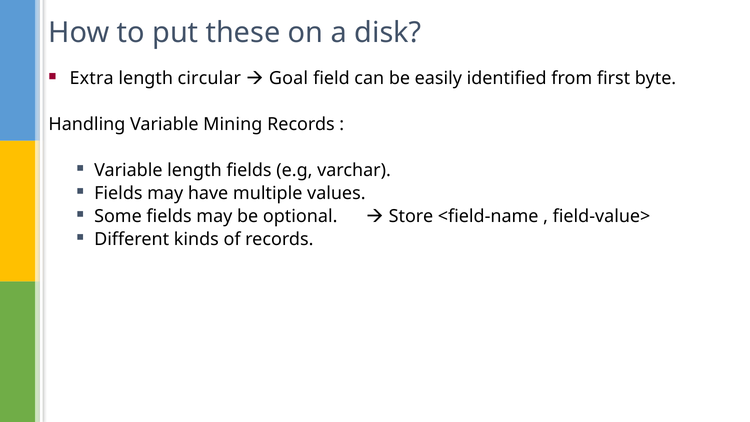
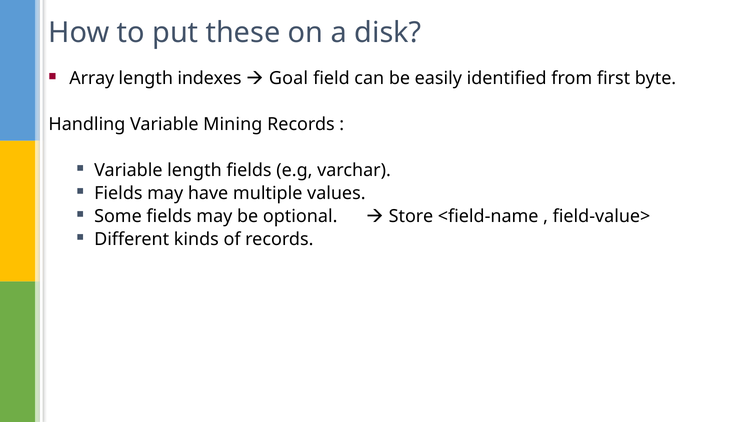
Extra: Extra -> Array (92, 78)
circular: circular -> indexes (209, 78)
